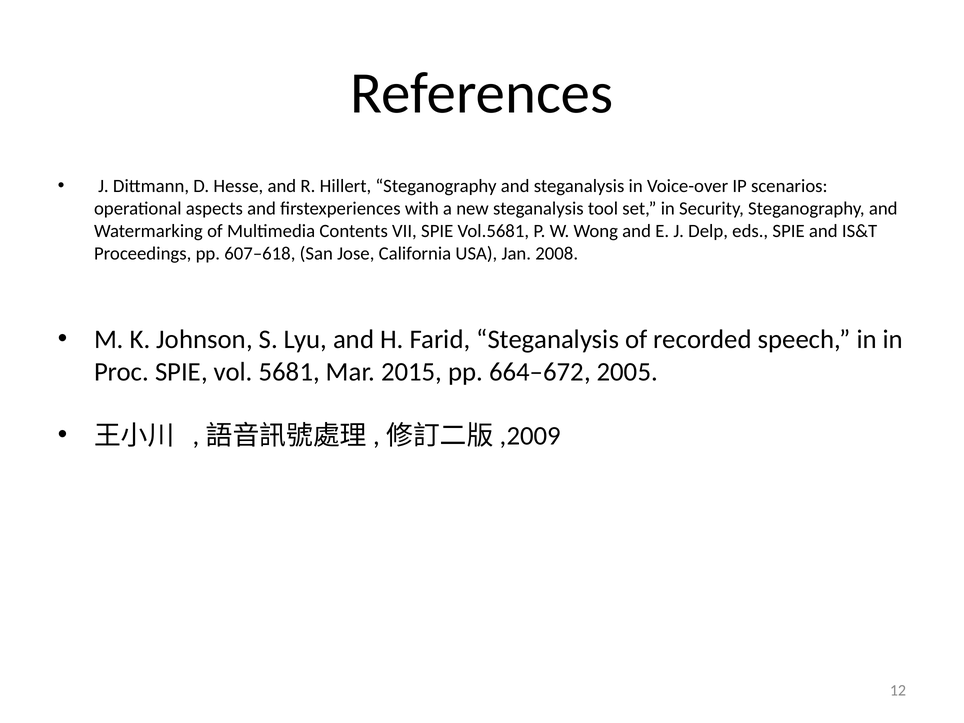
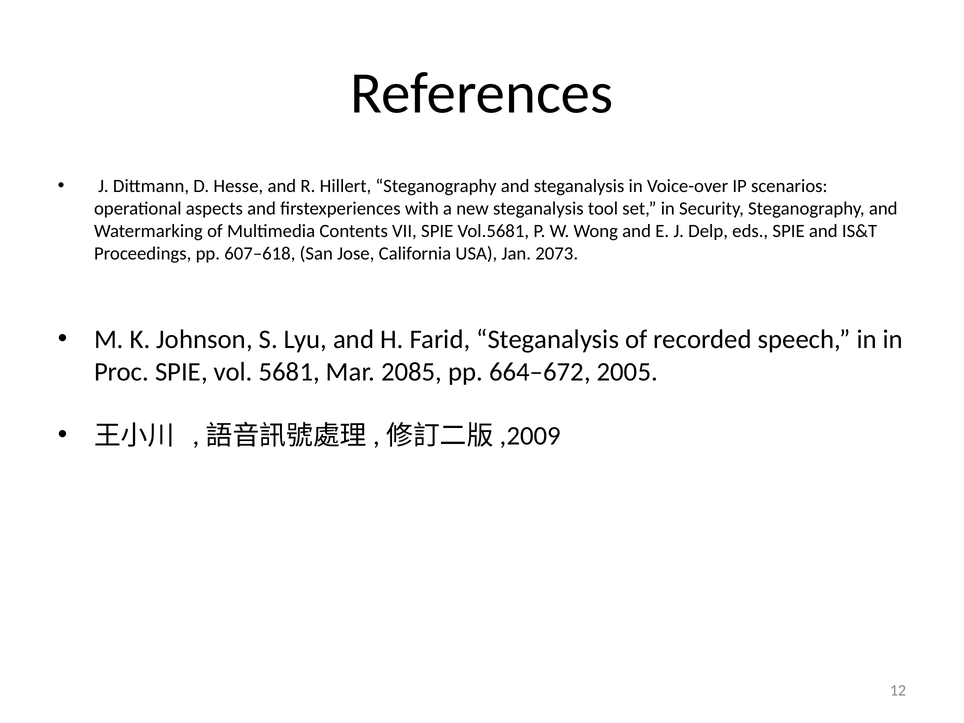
2008: 2008 -> 2073 (557, 254)
2015: 2015 -> 2085 (412, 372)
